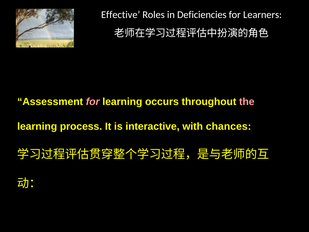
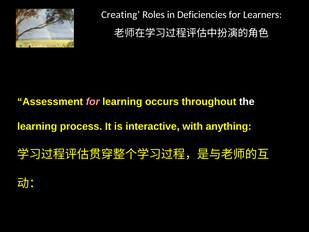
Effective: Effective -> Creating (121, 15)
the colour: pink -> white (247, 102)
chances: chances -> anything (229, 126)
